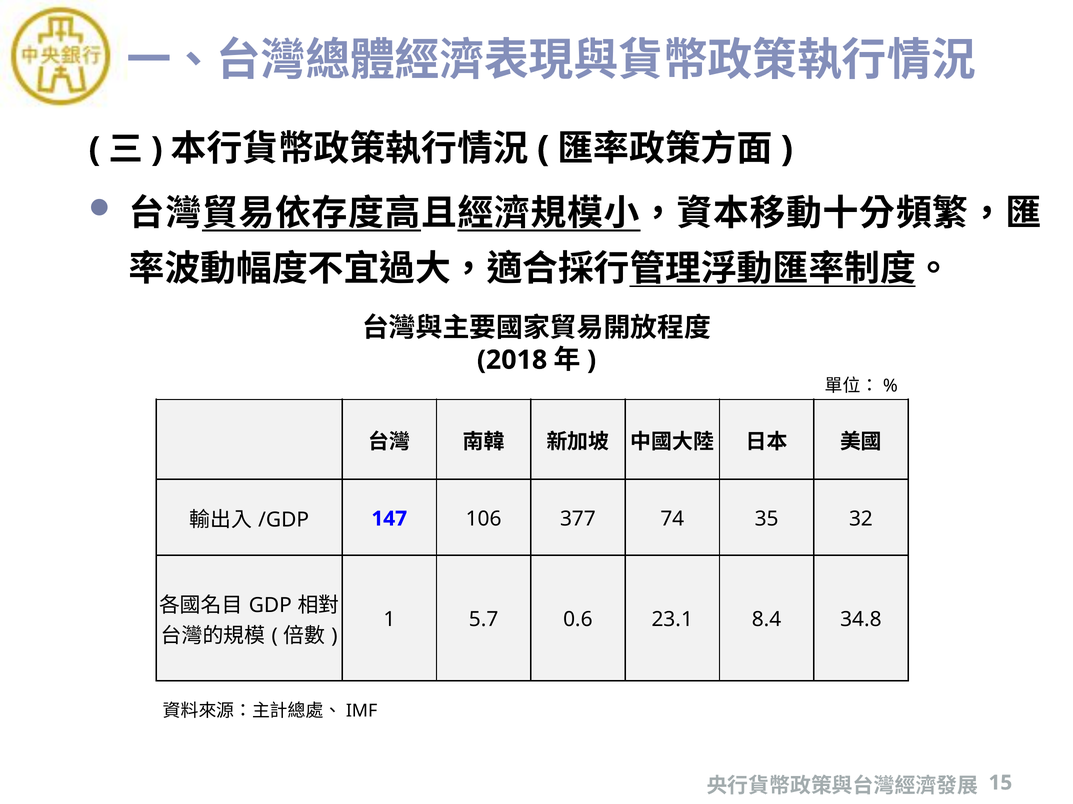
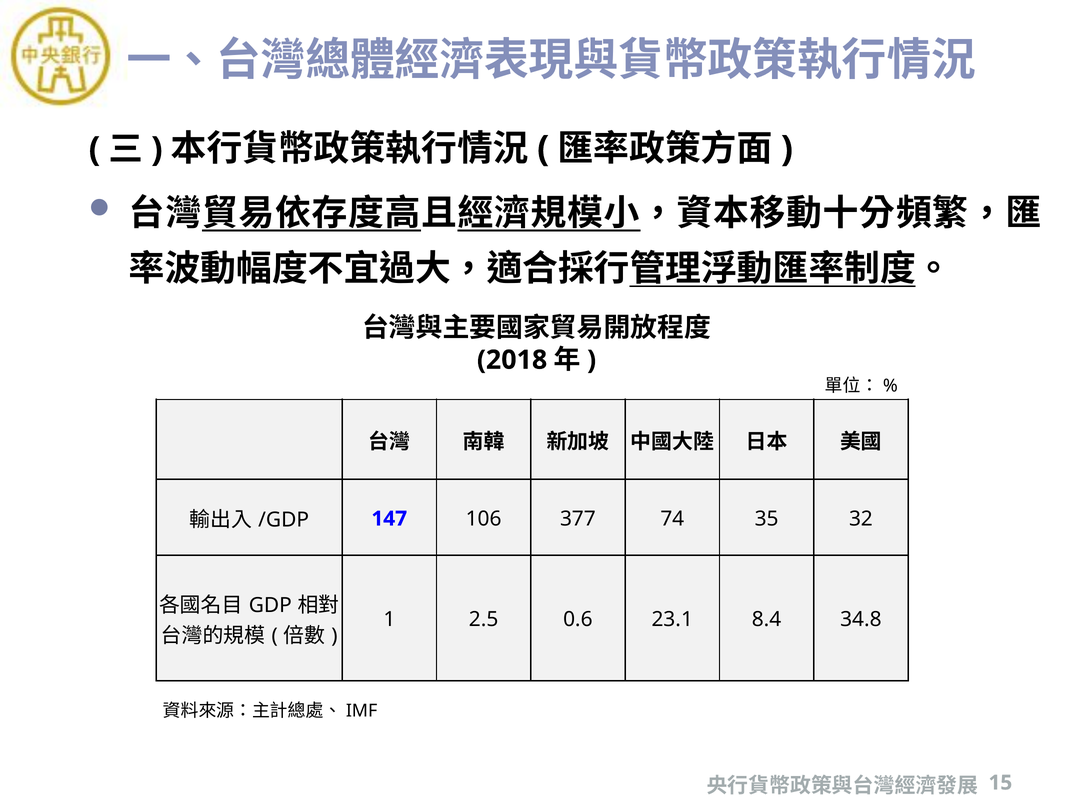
5.7: 5.7 -> 2.5 (484, 620)
